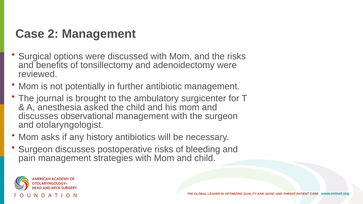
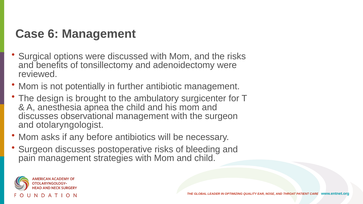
2: 2 -> 6 (53, 34)
journal: journal -> design (50, 99)
asked: asked -> apnea (96, 107)
history: history -> before (100, 137)
